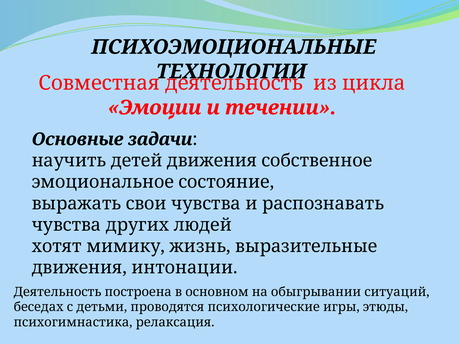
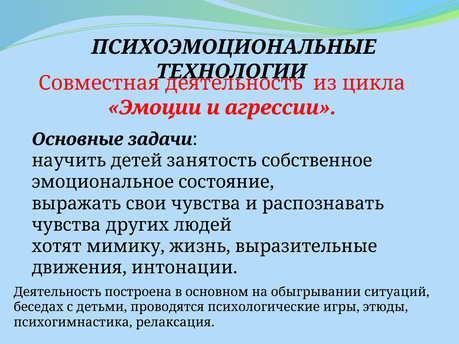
течении: течении -> агрессии (281, 108)
детей движения: движения -> занятость (212, 161)
